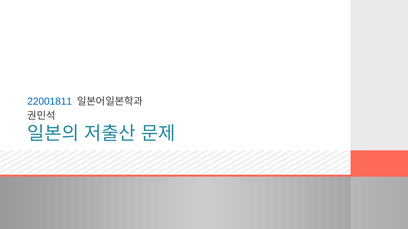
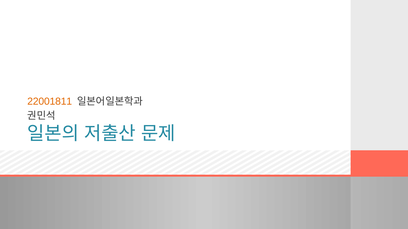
22001811 colour: blue -> orange (50, 102)
